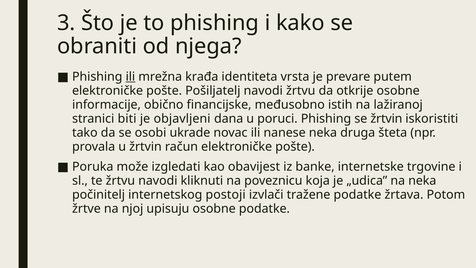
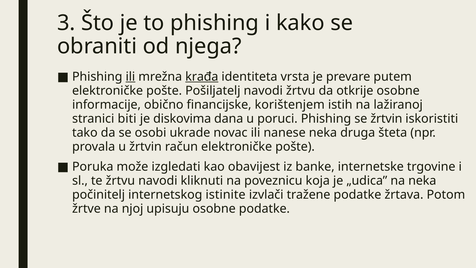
krađa underline: none -> present (202, 77)
međusobno: međusobno -> korištenjem (290, 105)
objavljeni: objavljeni -> diskovima (182, 119)
postoji: postoji -> istinite (226, 194)
